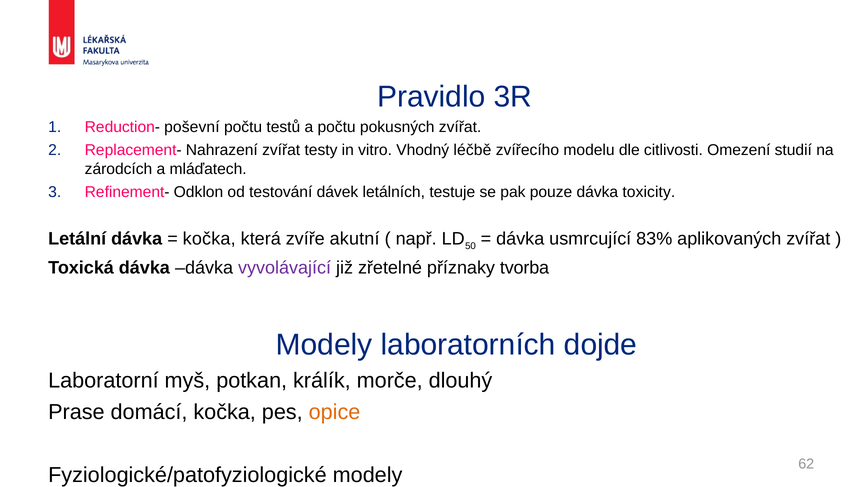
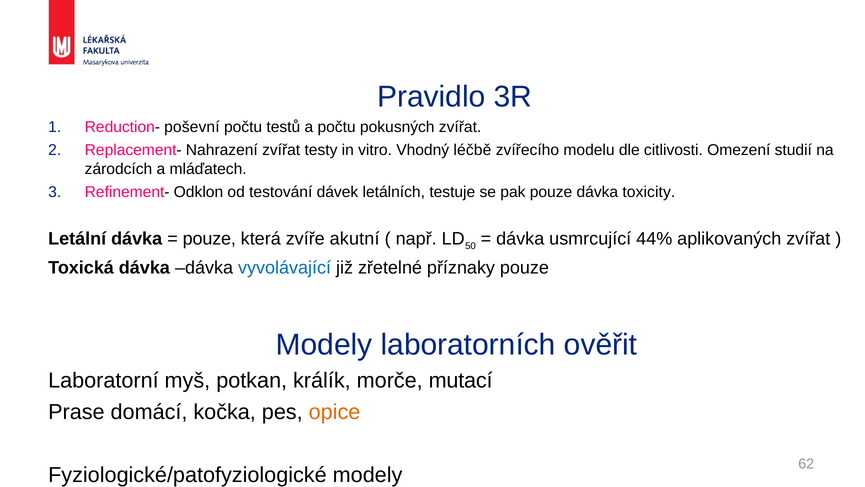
kočka: kočka -> pouze (209, 239)
83%: 83% -> 44% (654, 239)
vyvolávající colour: purple -> blue (285, 268)
příznaky tvorba: tvorba -> pouze (524, 268)
dojde: dojde -> ověřit (601, 345)
dlouhý: dlouhý -> mutací (461, 380)
